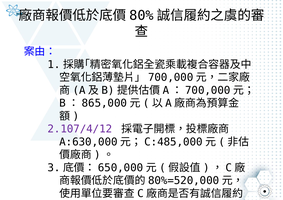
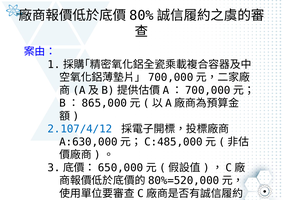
2.107/4/12 colour: purple -> blue (80, 129)
